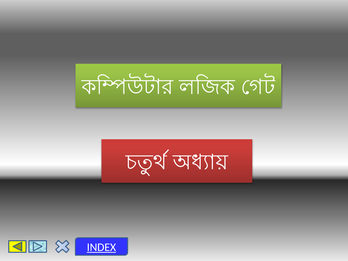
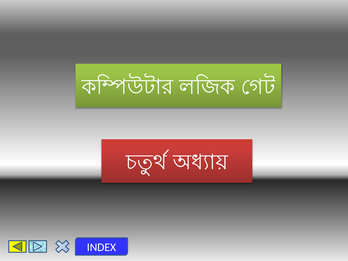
INDEX underline: present -> none (101, 247)
